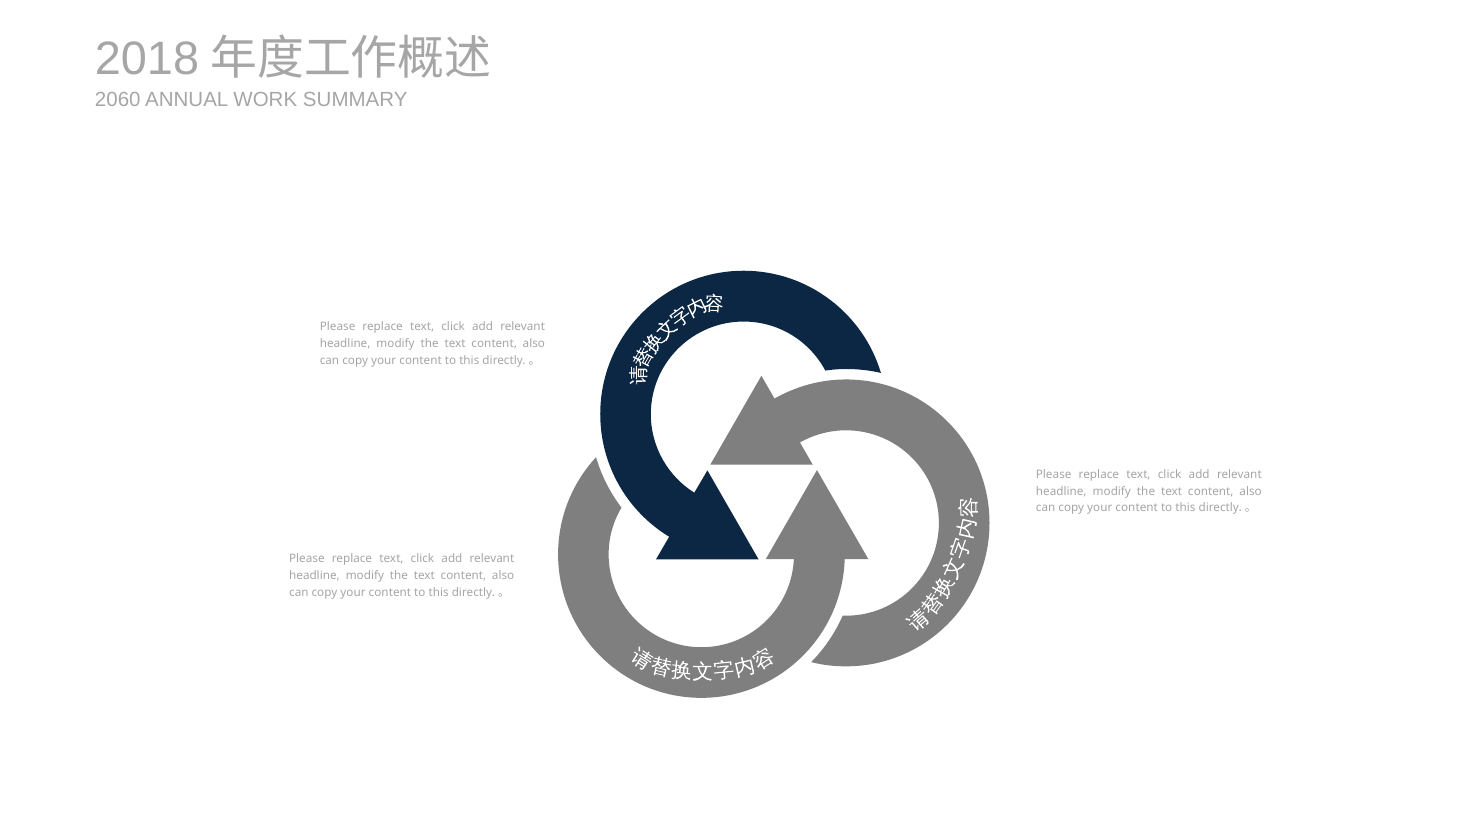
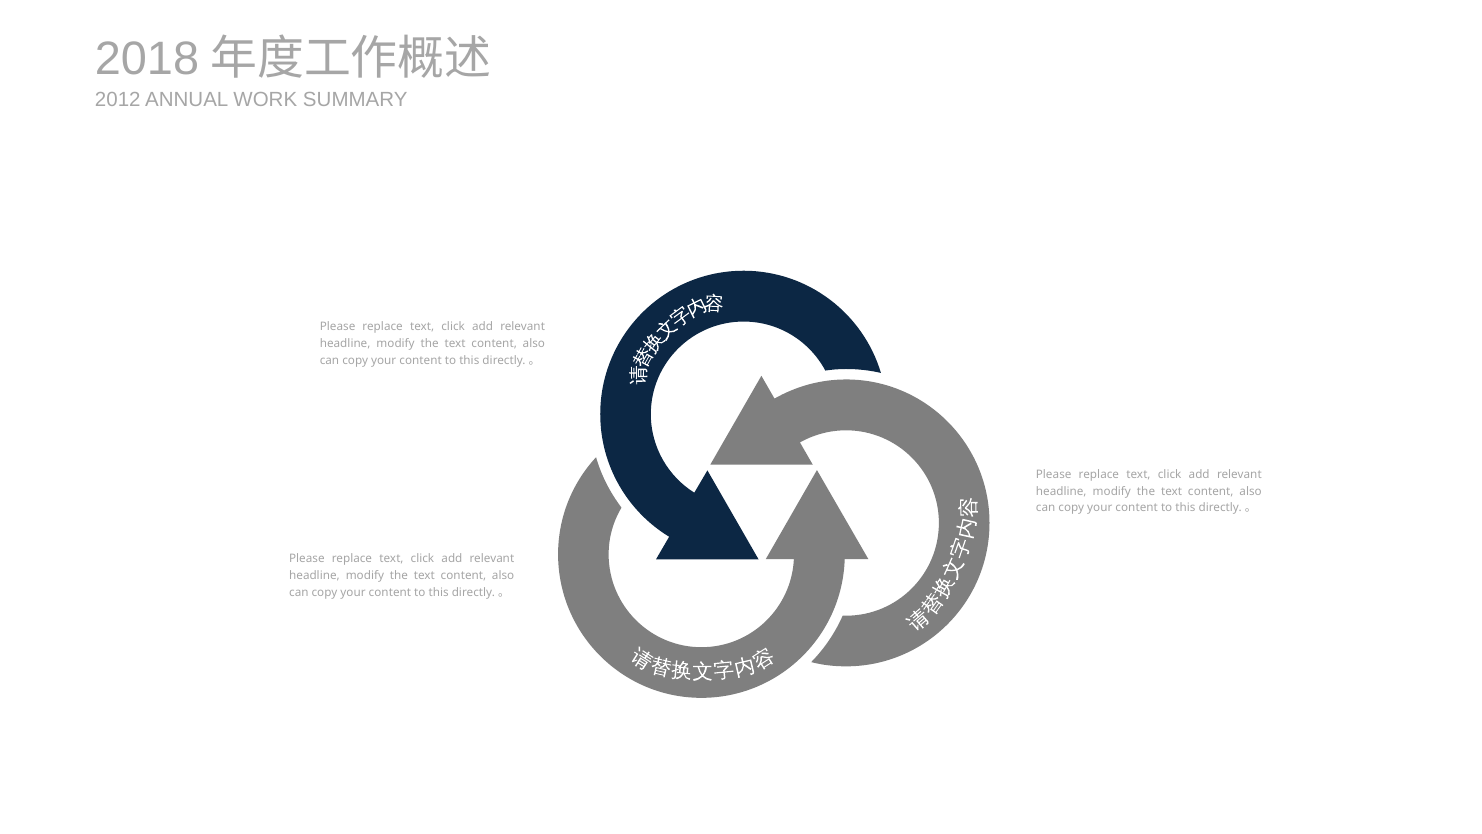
2060: 2060 -> 2012 (118, 99)
